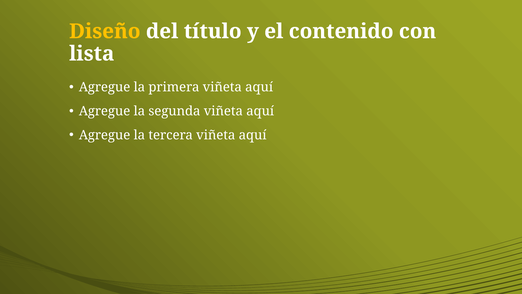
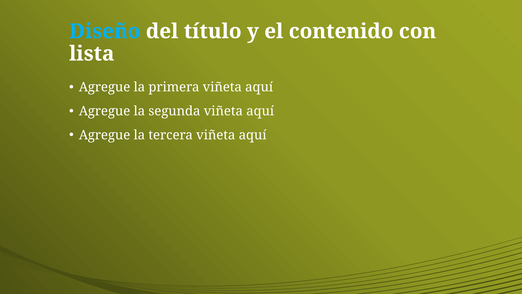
Diseño colour: yellow -> light blue (105, 31)
